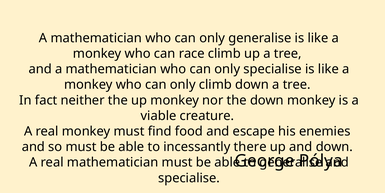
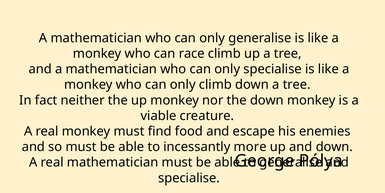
there: there -> more (250, 146)
